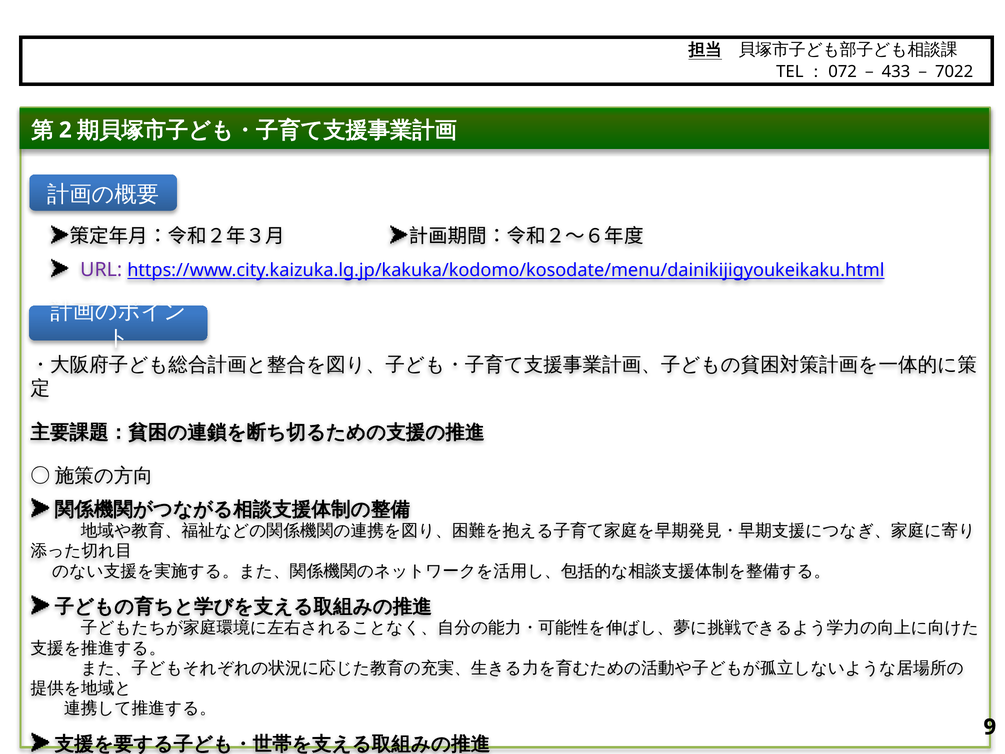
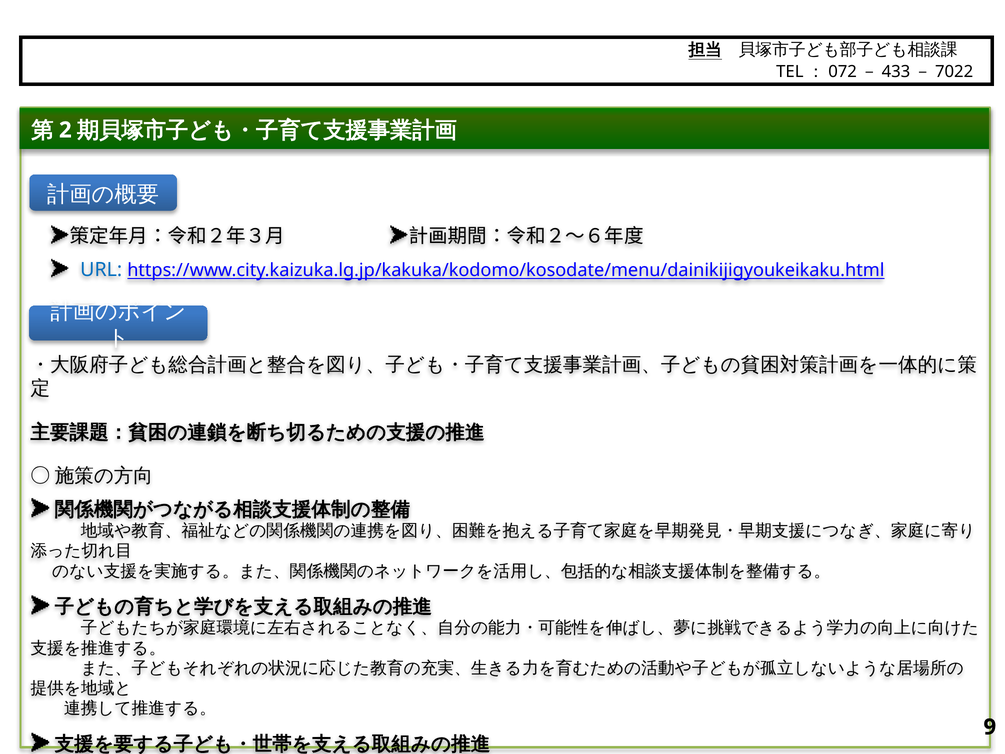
URL colour: purple -> blue (101, 270)
